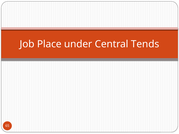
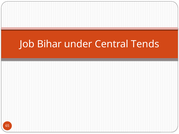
Place: Place -> Bihar (49, 44)
